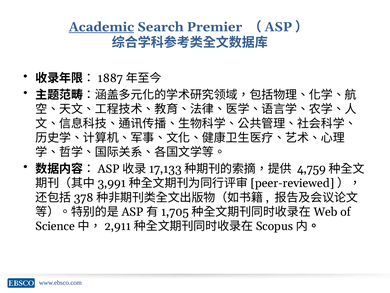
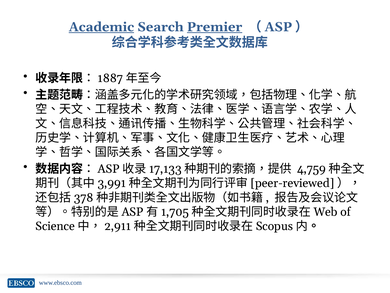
Premier underline: none -> present (215, 27)
